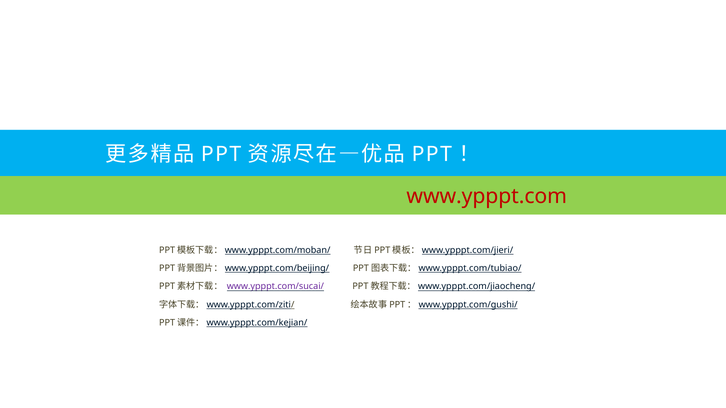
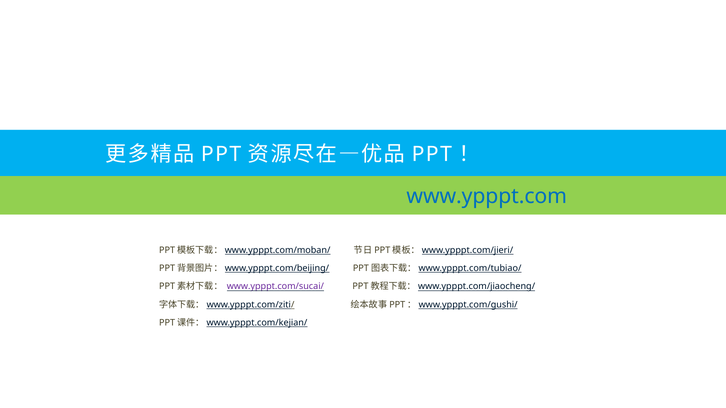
www.ypppt.com colour: red -> blue (487, 197)
